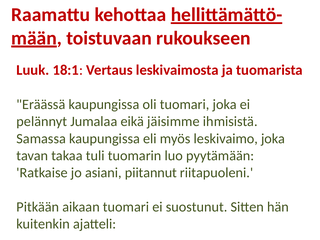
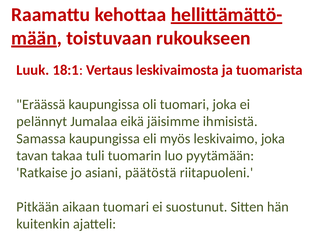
piitannut: piitannut -> päätöstä (151, 173)
